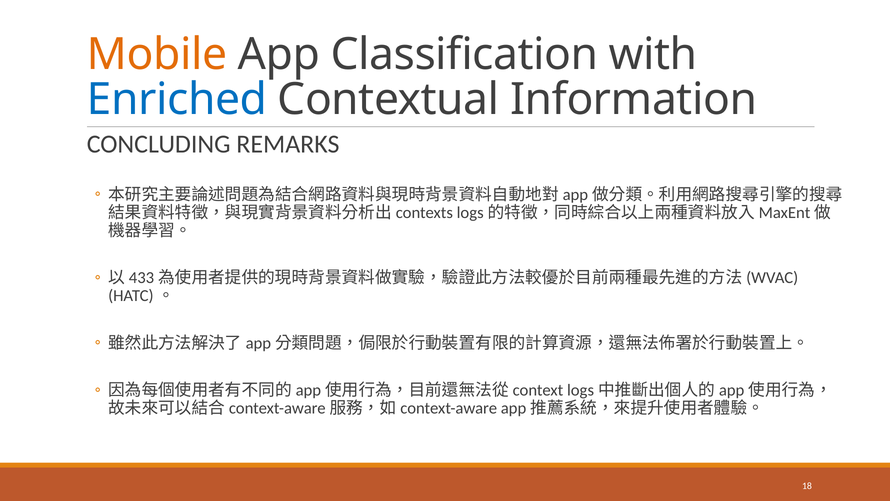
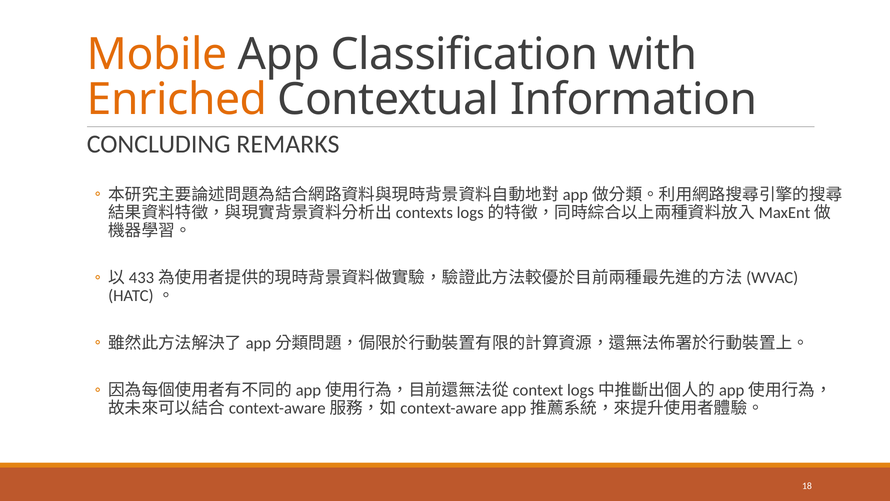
Enriched colour: blue -> orange (177, 100)
